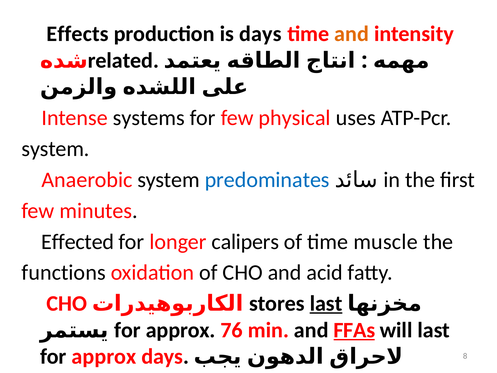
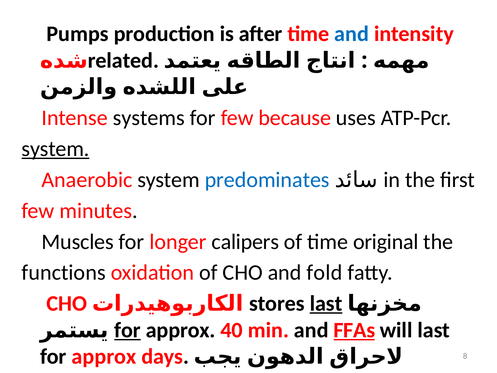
Effects: Effects -> Pumps (78, 34)
is days: days -> after (261, 34)
and colour: orange -> blue (352, 34)
physical: physical -> because (295, 118)
system underline: none -> present (56, 149)
Effected: Effected -> Muscles (78, 242)
muscle: muscle -> original (386, 242)
acid: acid -> fold (325, 272)
for underline: none -> present (128, 330)
76: 76 -> 40 (232, 330)
